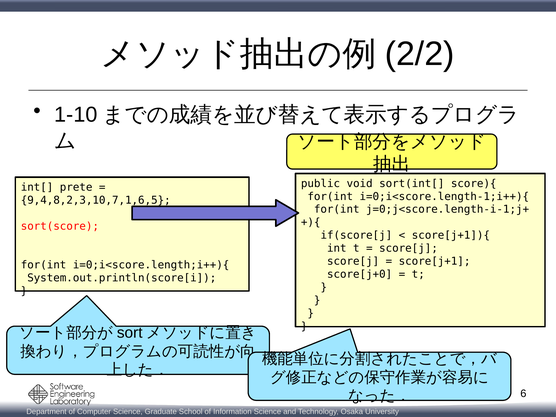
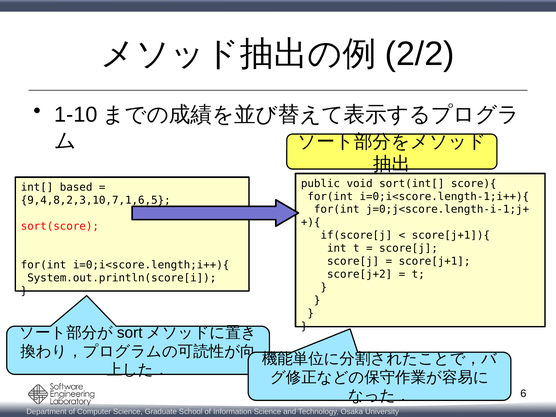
prete: prete -> based (76, 187)
score[j+0: score[j+0 -> score[j+2 (360, 274)
